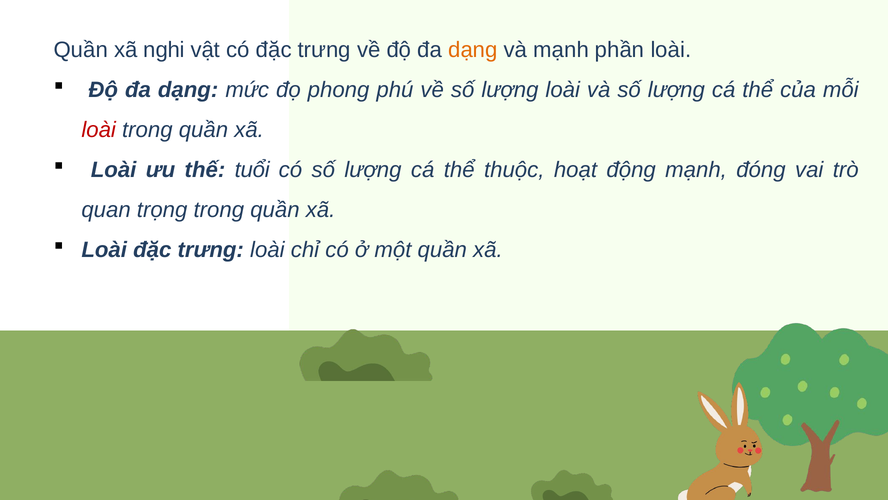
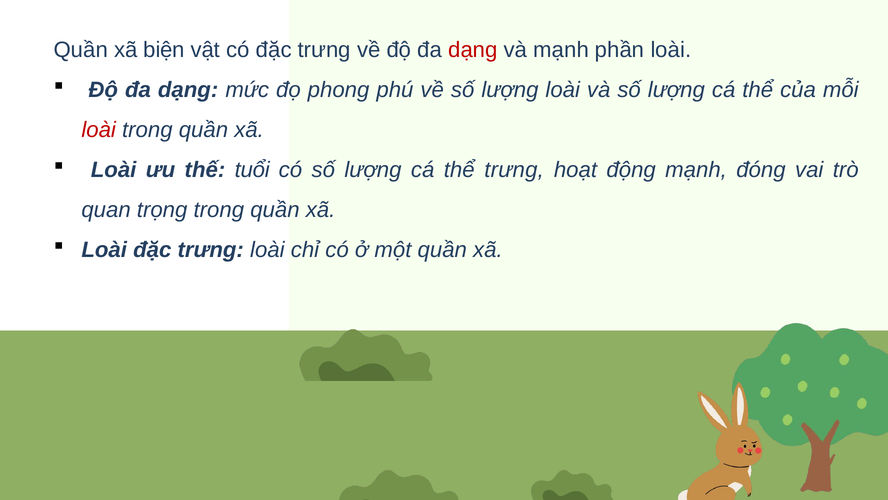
nghi: nghi -> biện (164, 50)
dạng colour: orange -> red (473, 50)
thể thuộc: thuộc -> trưng (514, 170)
